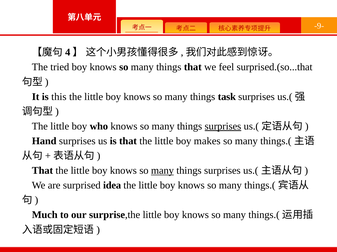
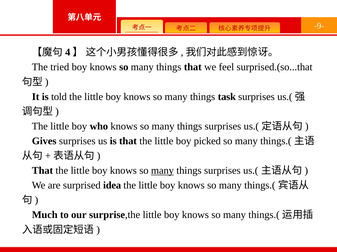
this: this -> told (59, 97)
surprises underline: present -> none (223, 127)
Hand: Hand -> Gives (44, 141)
makes: makes -> picked (207, 141)
